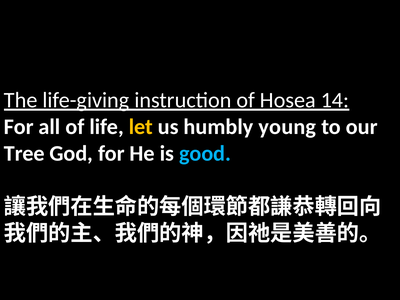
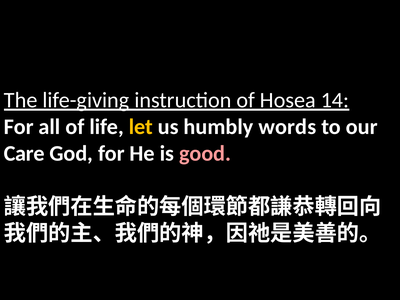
young: young -> words (287, 127)
Tree: Tree -> Care (24, 154)
good colour: light blue -> pink (205, 154)
